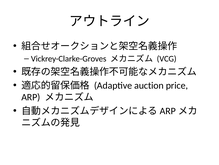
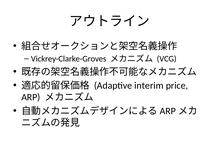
auction: auction -> interim (149, 85)
